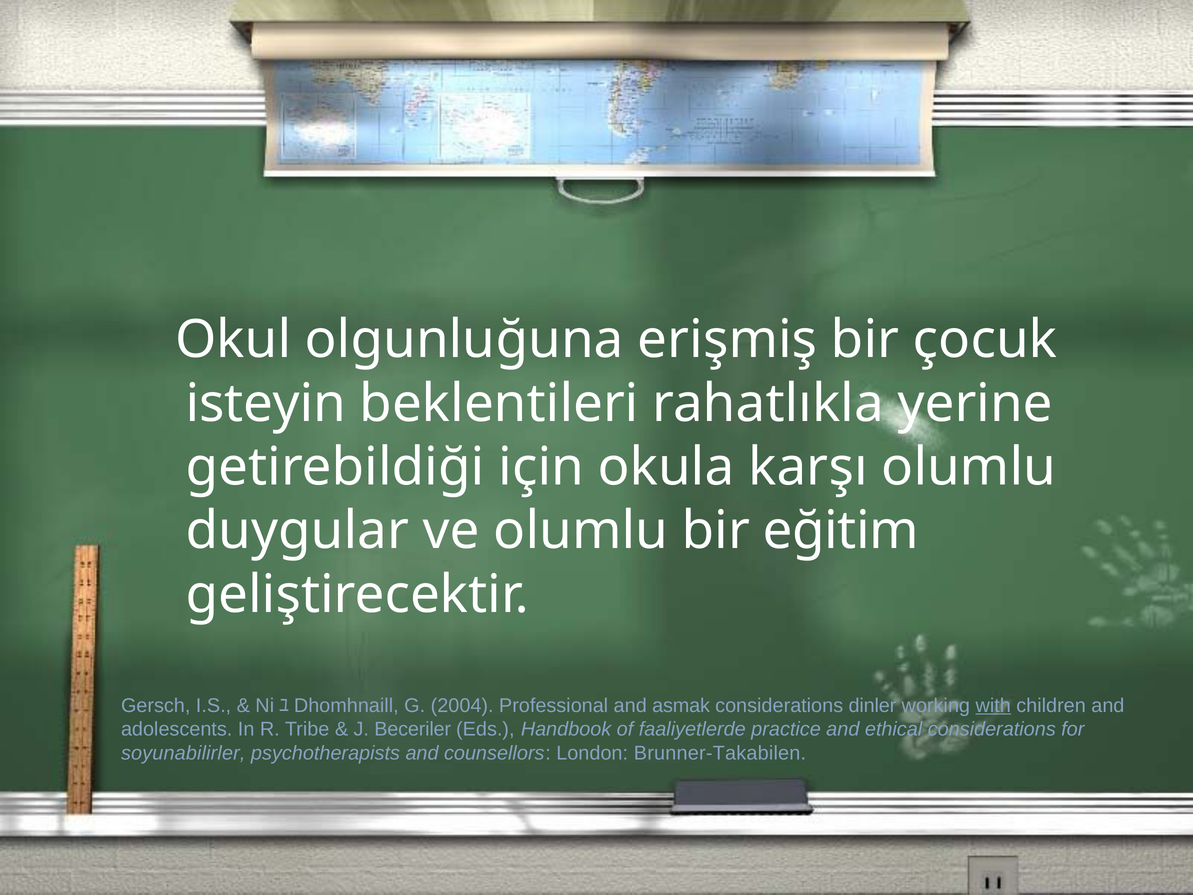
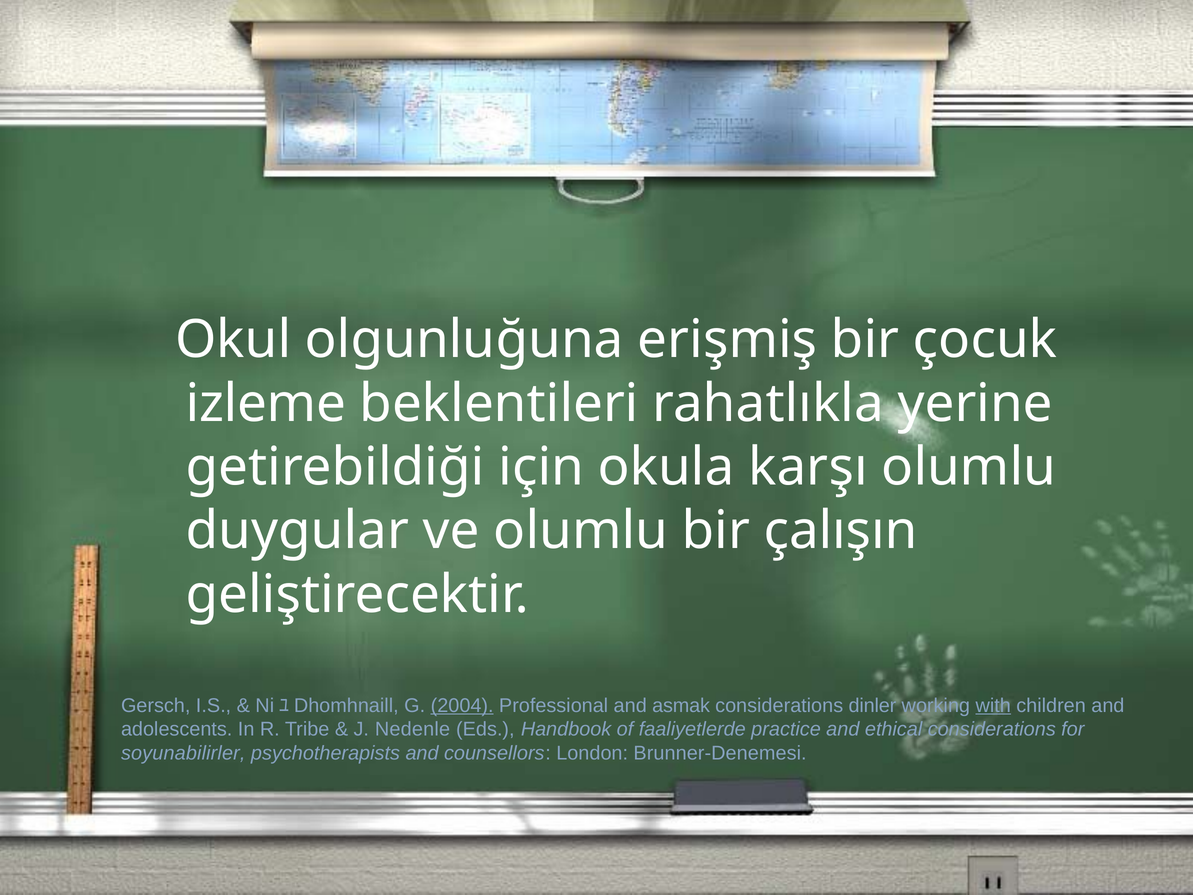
isteyin: isteyin -> izleme (266, 404)
eğitim: eğitim -> çalışın (841, 531)
2004 underline: none -> present (462, 705)
Beceriler: Beceriler -> Nedenle (412, 729)
Brunner-Takabilen: Brunner-Takabilen -> Brunner-Denemesi (720, 753)
